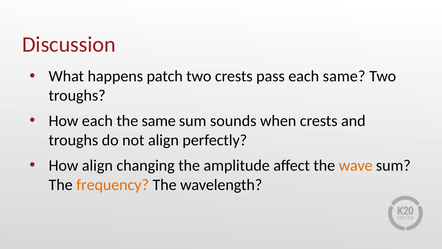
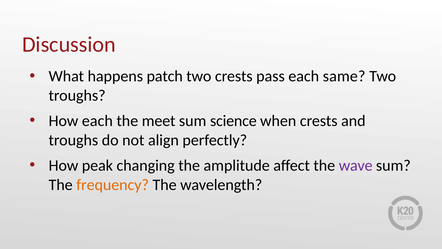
the same: same -> meet (159, 121)
sounds: sounds -> science (233, 121)
How align: align -> peak (97, 165)
wave colour: orange -> purple (356, 165)
